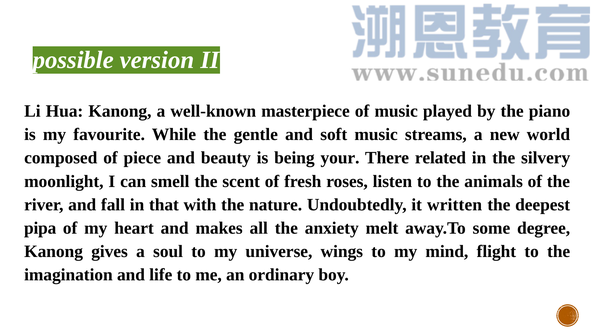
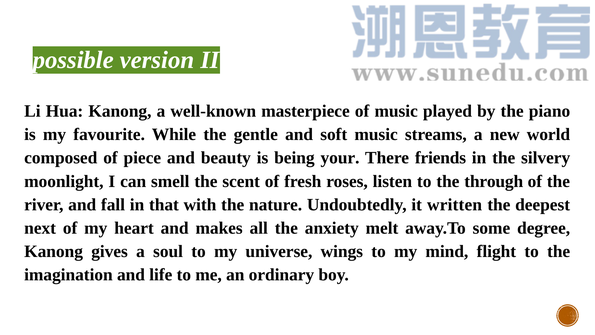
related: related -> friends (440, 158)
animals: animals -> through (494, 181)
pipa: pipa -> next (40, 228)
